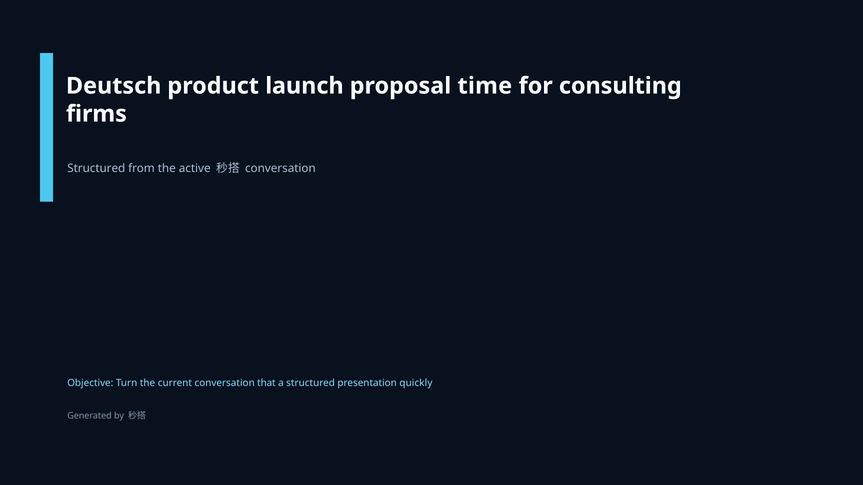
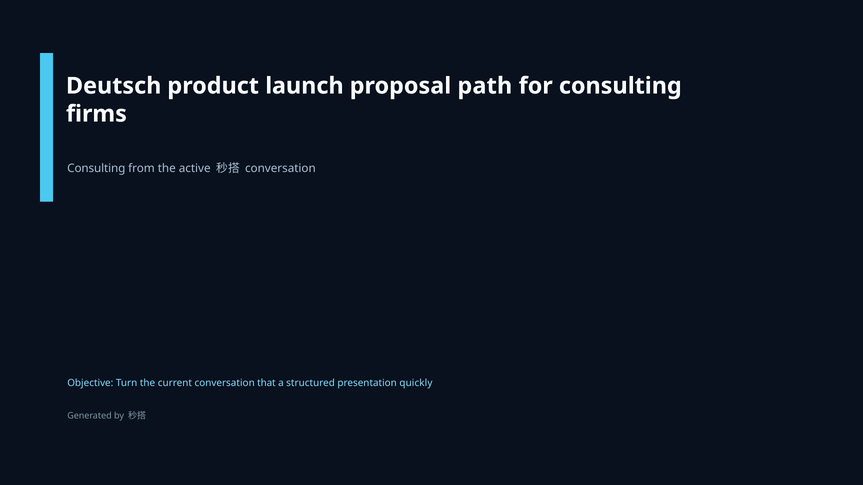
time: time -> path (485, 86)
Structured: Structured -> Consulting (96, 168)
